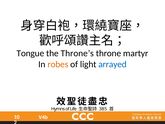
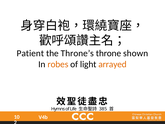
Tongue: Tongue -> Patient (30, 53)
martyr: martyr -> shown (136, 53)
arrayed colour: blue -> orange (113, 64)
